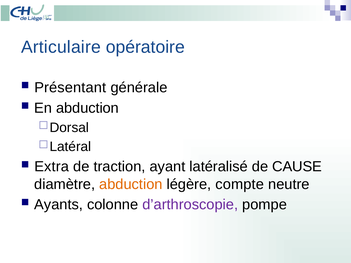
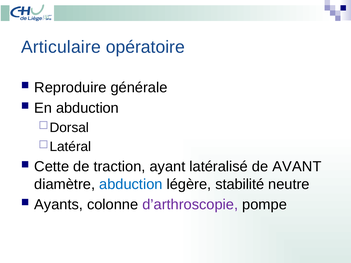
Présentant: Présentant -> Reproduire (70, 88)
Extra: Extra -> Cette (52, 167)
CAUSE: CAUSE -> AVANT (297, 167)
abduction colour: orange -> blue (131, 184)
compte: compte -> stabilité (240, 184)
